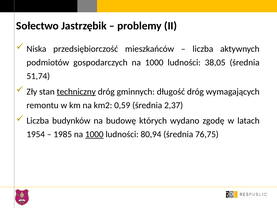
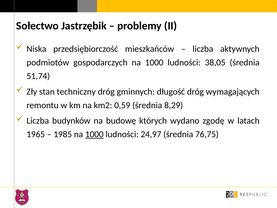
techniczny underline: present -> none (76, 91)
2,37: 2,37 -> 8,29 (174, 105)
1954: 1954 -> 1965 (36, 134)
80,94: 80,94 -> 24,97 (151, 134)
